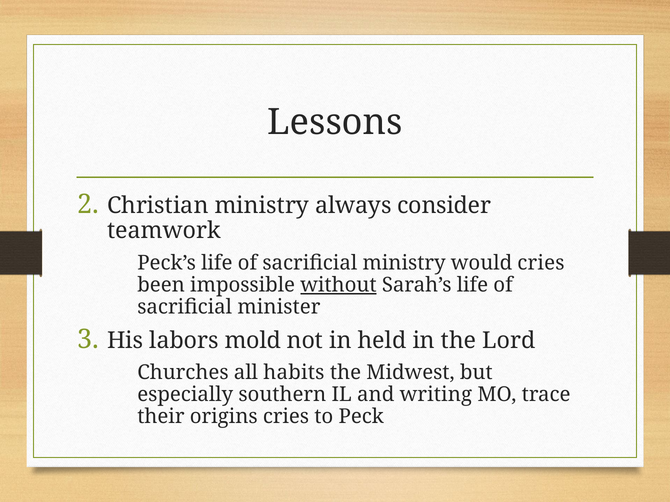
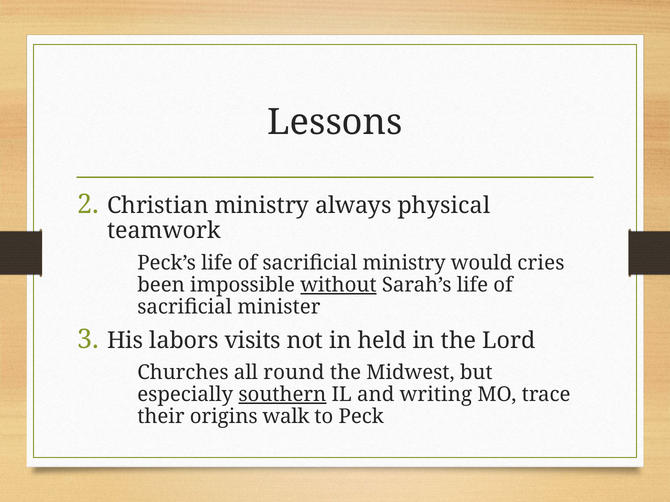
consider: consider -> physical (444, 206)
mold: mold -> visits (253, 341)
habits: habits -> round (294, 373)
southern underline: none -> present (282, 395)
origins cries: cries -> walk (286, 417)
